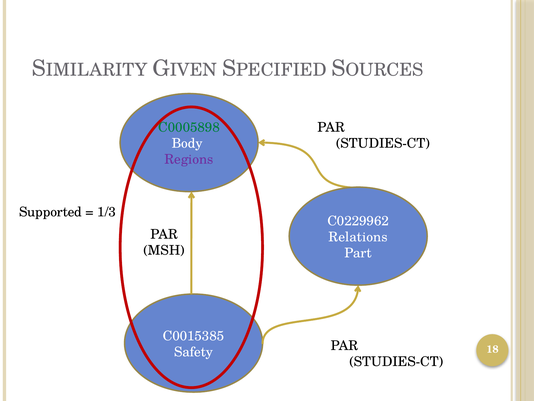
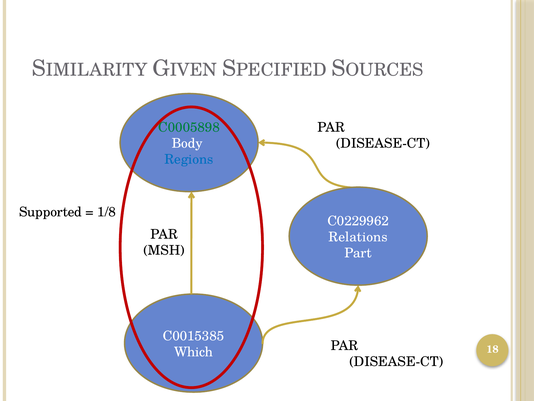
STUDIES-CT: STUDIES-CT -> DISEASE-CT (383, 143)
Regions colour: purple -> blue (189, 159)
1/3: 1/3 -> 1/8 (107, 212)
Safety: Safety -> Which (194, 352)
STUDIES-CT: STUDIES-CT -> DISEASE-CT (396, 361)
